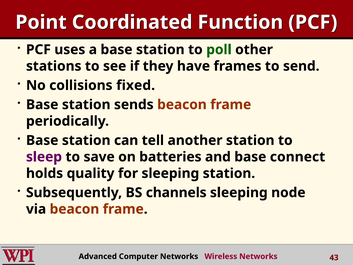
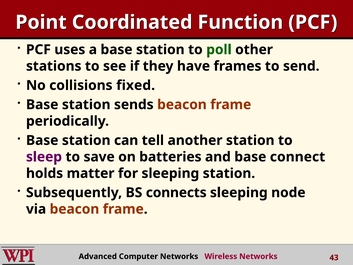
quality: quality -> matter (91, 173)
channels: channels -> connects (176, 192)
